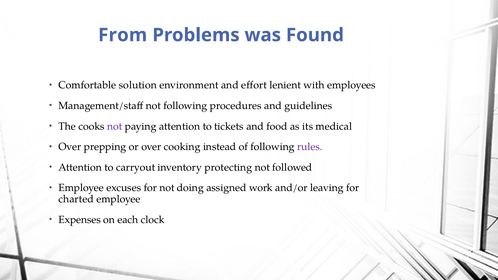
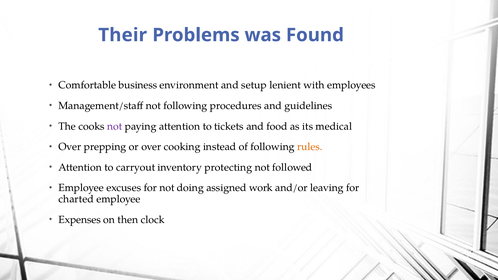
From: From -> Their (123, 35)
solution: solution -> business (138, 85)
effort: effort -> setup (254, 85)
rules colour: purple -> orange (310, 147)
each: each -> then (128, 220)
